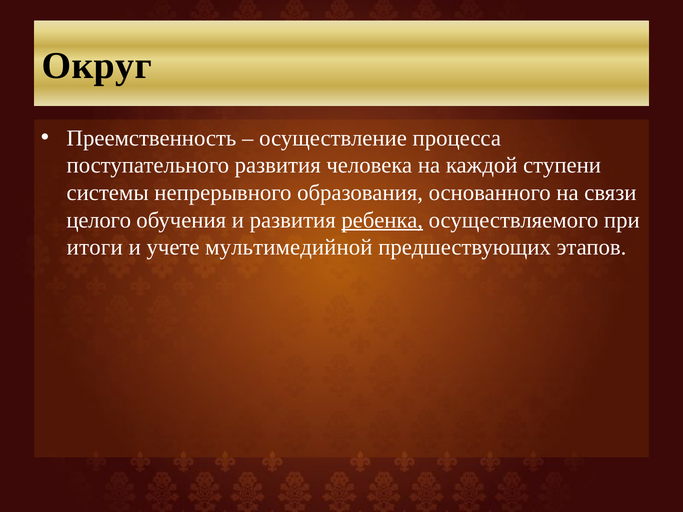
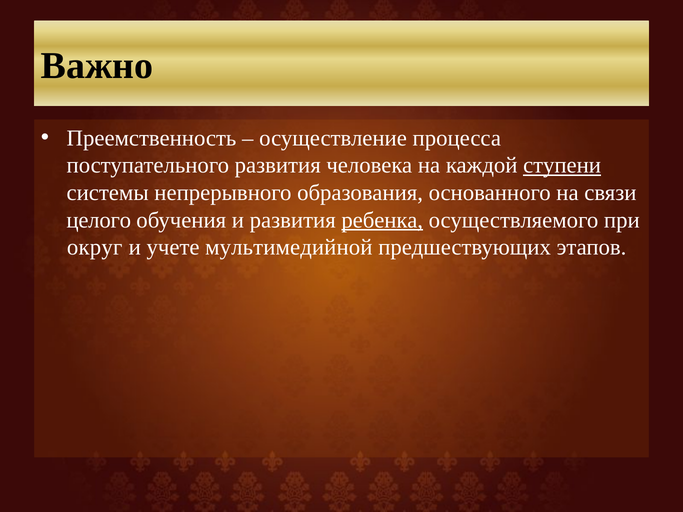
Округ: Округ -> Важно (97, 66)
ступени underline: none -> present (562, 166)
итоги: итоги -> округ (95, 247)
